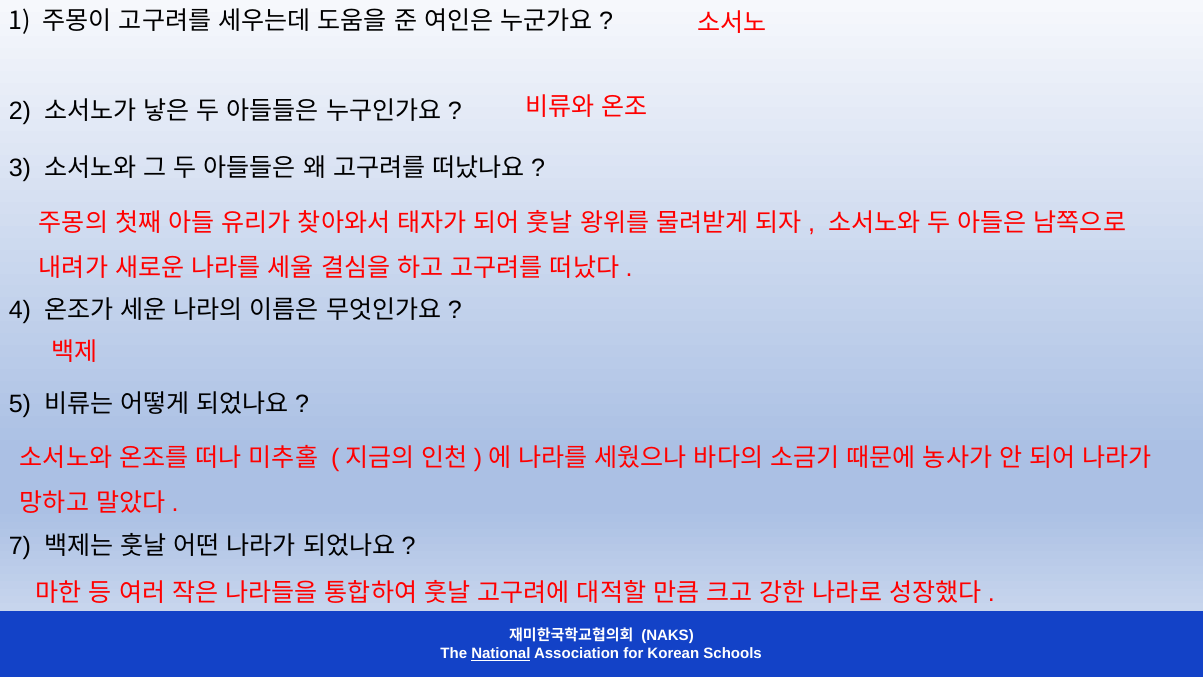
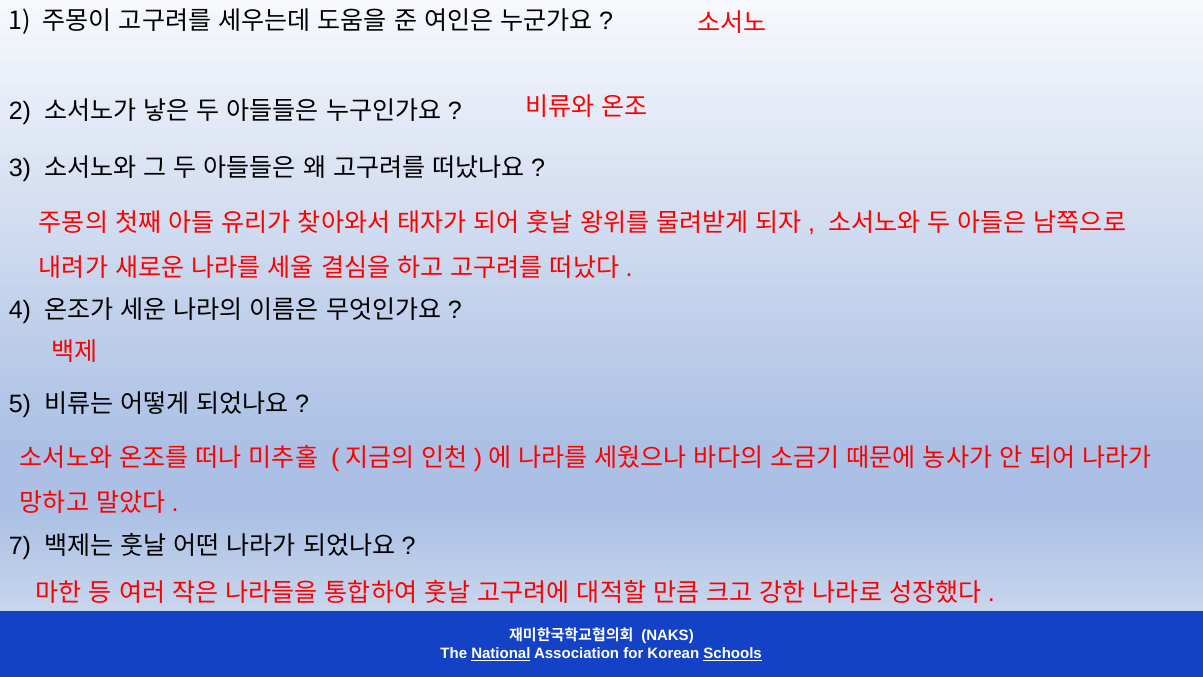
Schools underline: none -> present (733, 653)
